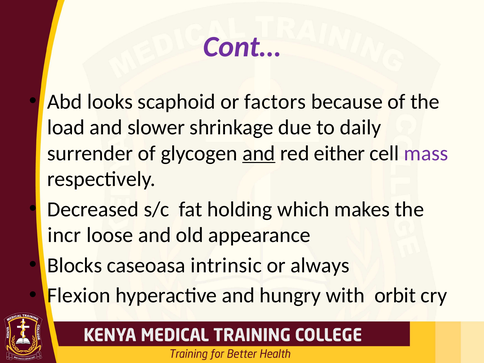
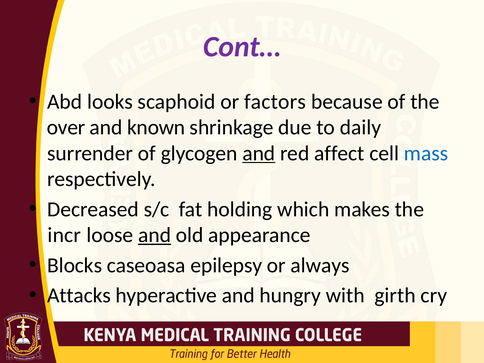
load: load -> over (66, 127)
slower: slower -> known (156, 127)
either: either -> affect (339, 153)
mass colour: purple -> blue (426, 153)
and underline: none -> present (155, 235)
intrinsic: intrinsic -> epilepsy (226, 265)
Flexion: Flexion -> Attacks (79, 295)
orbit: orbit -> girth (395, 295)
